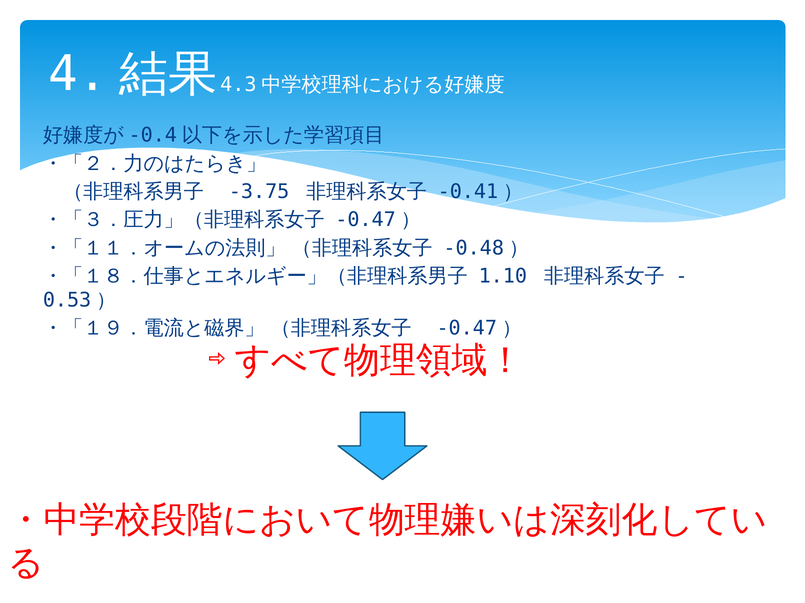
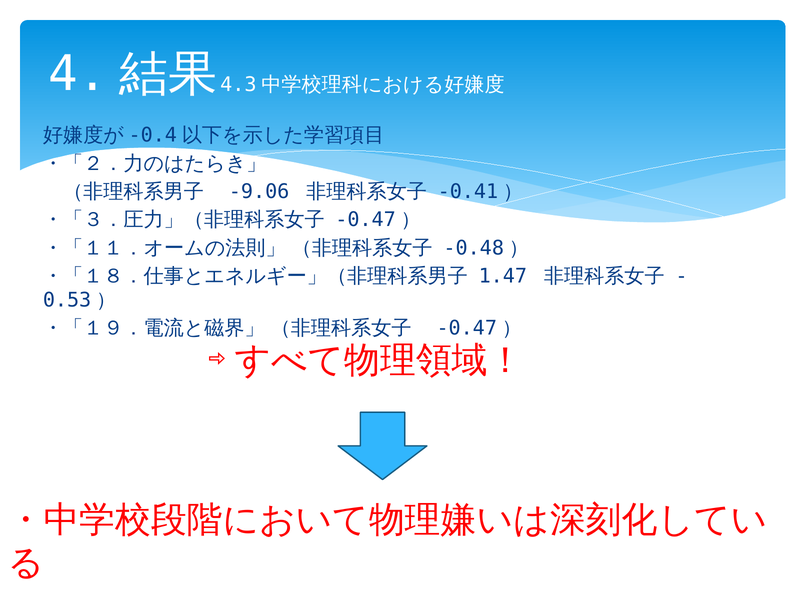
-3.75: -3.75 -> -9.06 (259, 192)
1.10: 1.10 -> 1.47 (503, 276)
